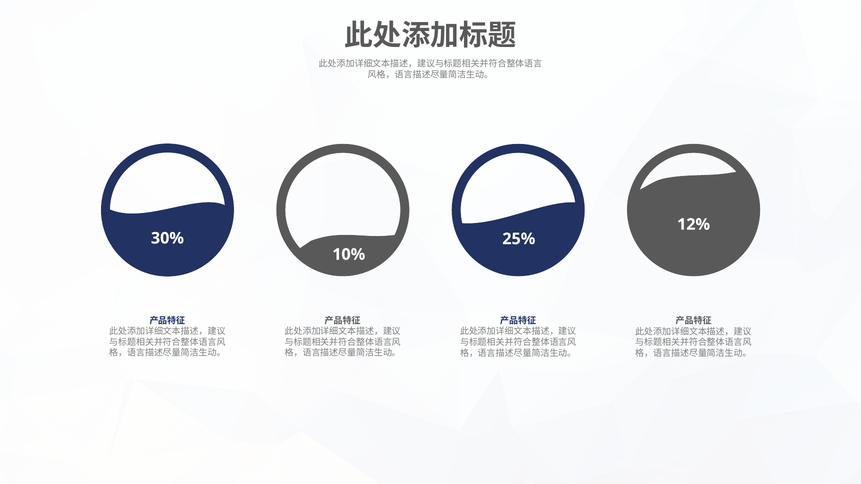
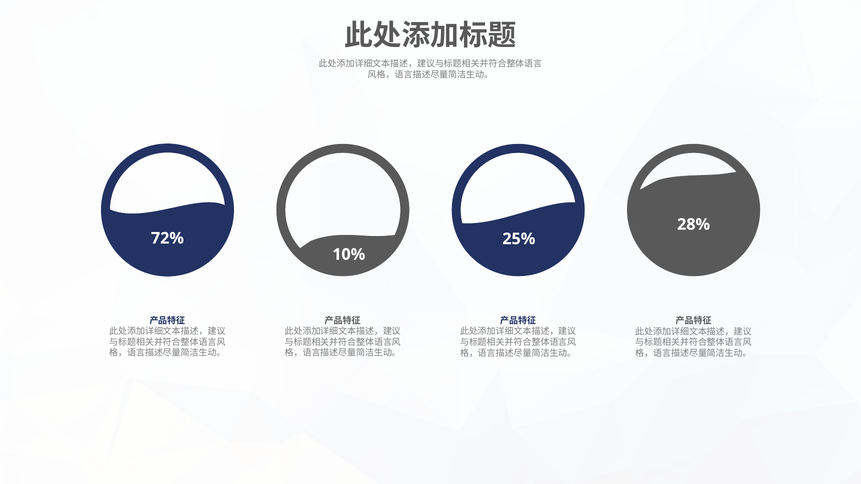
12%: 12% -> 28% (694, 225)
30%: 30% -> 72% (167, 238)
